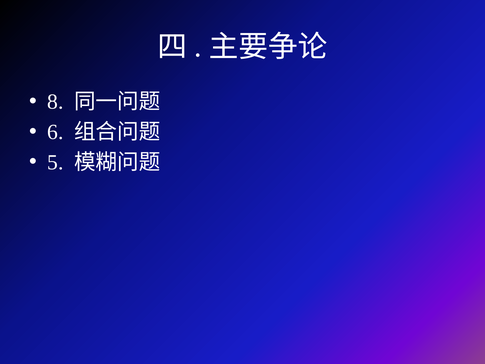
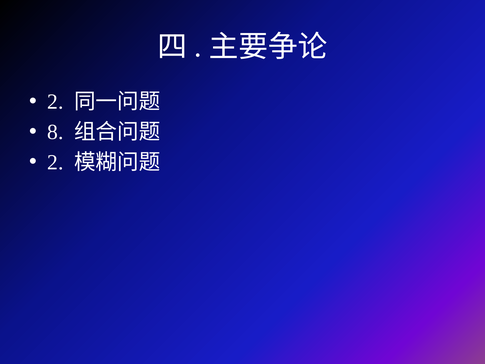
8: 8 -> 2 (55, 102)
6: 6 -> 8 (55, 132)
5: 5 -> 2 (55, 162)
